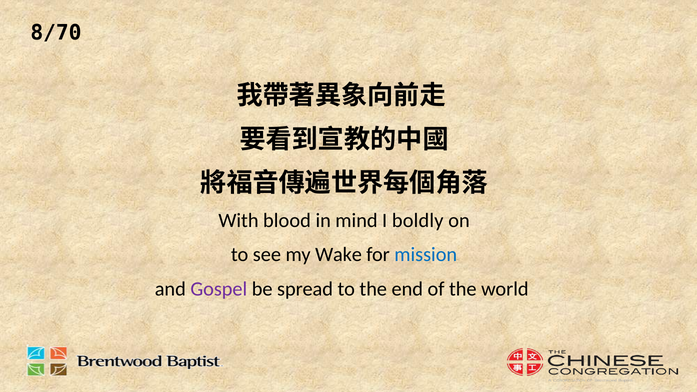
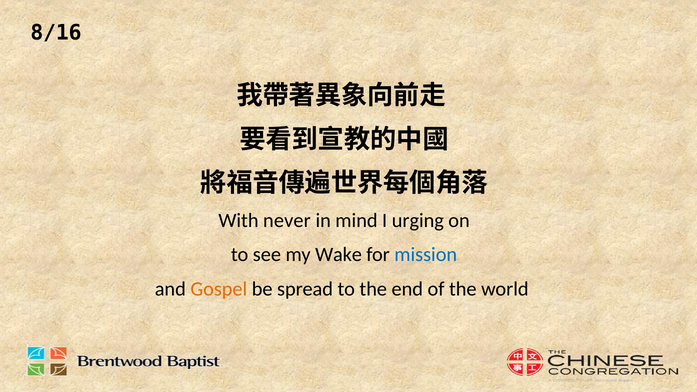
8/70: 8/70 -> 8/16 (56, 33)
blood: blood -> never (287, 221)
boldly: boldly -> urging (418, 221)
Gospel colour: purple -> orange (219, 289)
